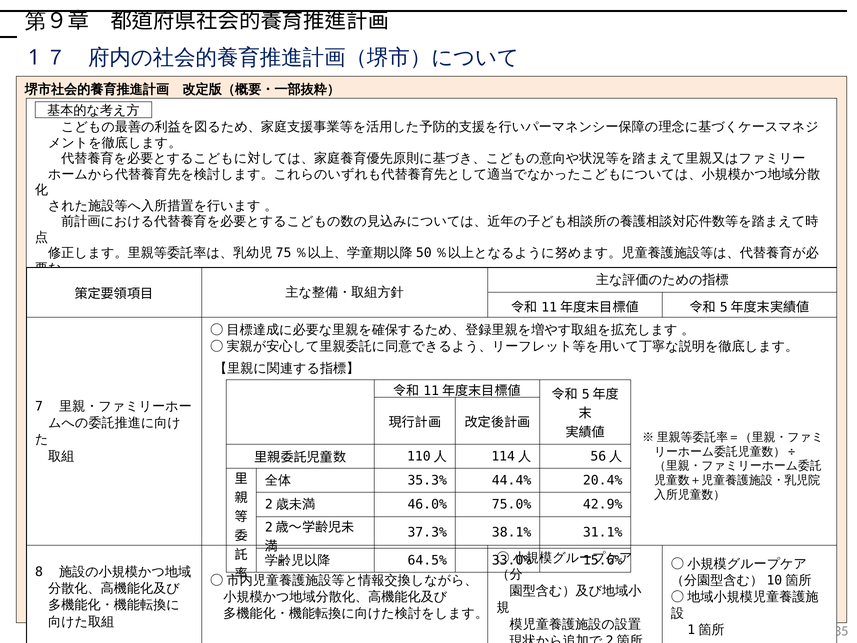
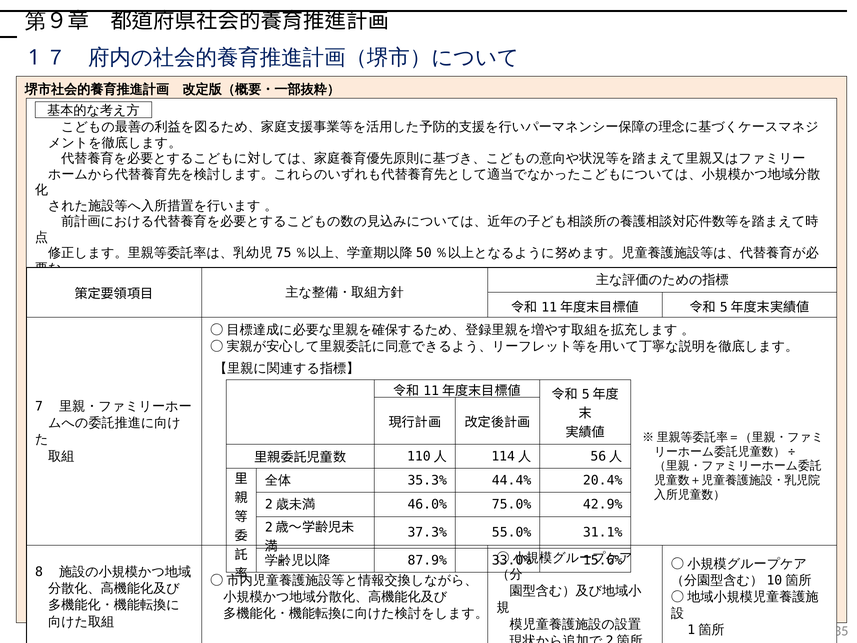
38.1%: 38.1% -> 55.0% (512, 532)
64.5%: 64.5% -> 87.9% (427, 560)
